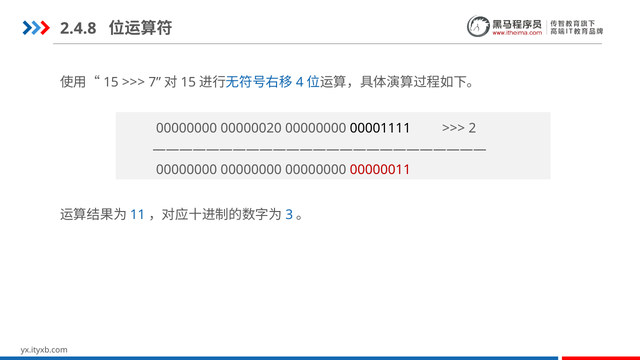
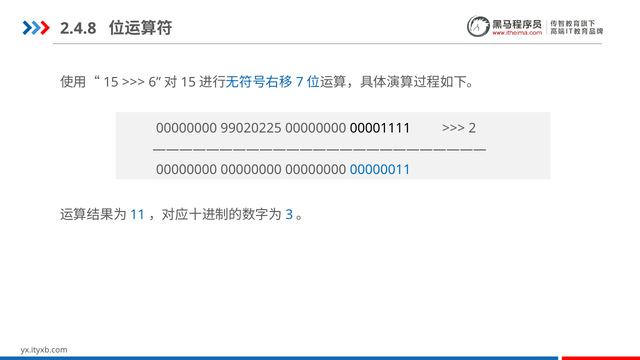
7: 7 -> 6 (155, 82)
4: 4 -> 7 (300, 82)
00000020: 00000020 -> 99020225 (251, 128)
00000011 colour: red -> blue (380, 170)
